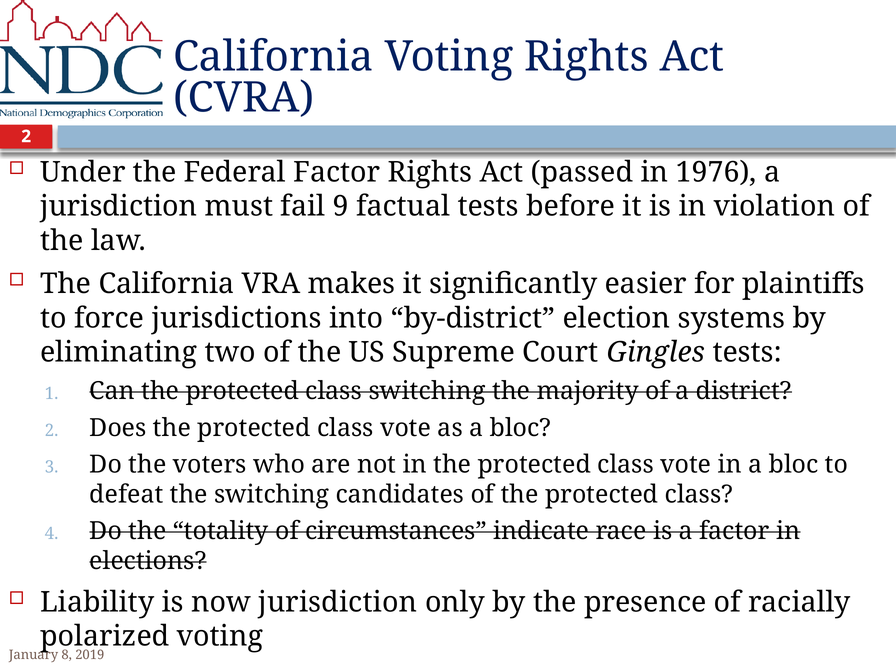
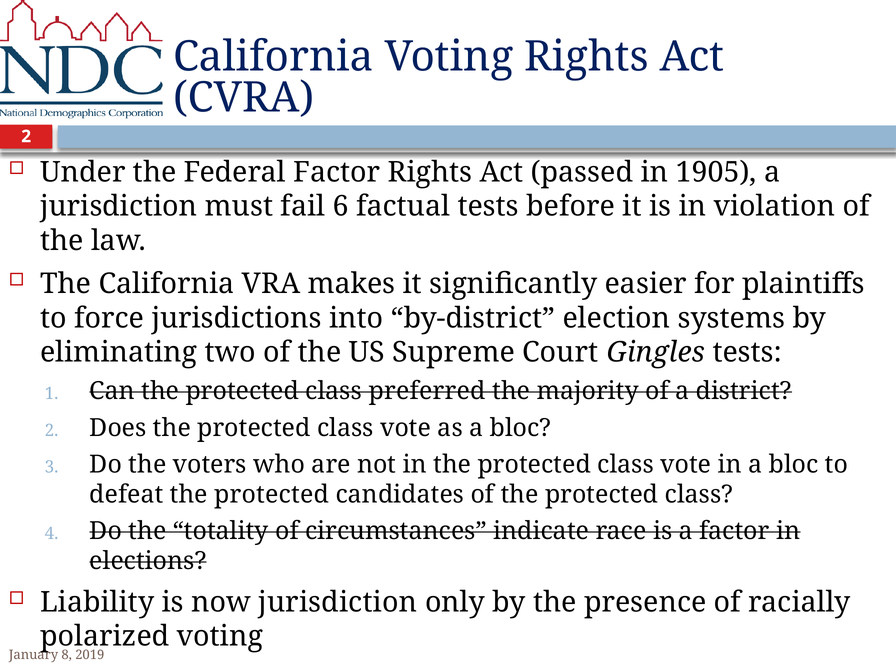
1976: 1976 -> 1905 (716, 172)
9: 9 -> 6 (341, 207)
class switching: switching -> preferred (427, 391)
defeat the switching: switching -> protected (272, 495)
